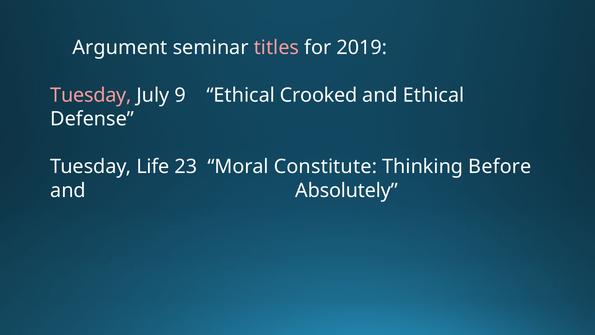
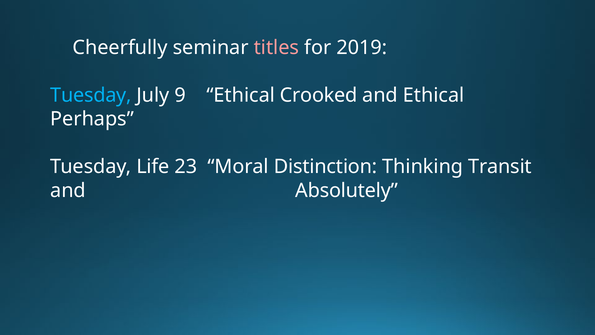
Argument: Argument -> Cheerfully (120, 48)
Tuesday colour: pink -> light blue (91, 95)
Defense: Defense -> Perhaps (92, 119)
Constitute: Constitute -> Distinction (326, 167)
Before: Before -> Transit (500, 167)
